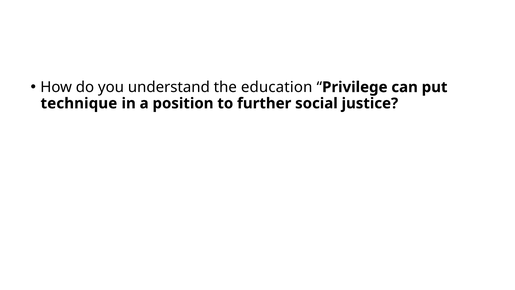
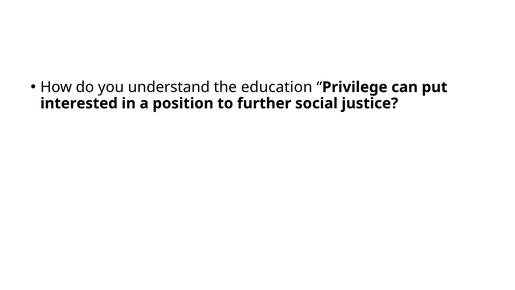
technique: technique -> interested (79, 103)
